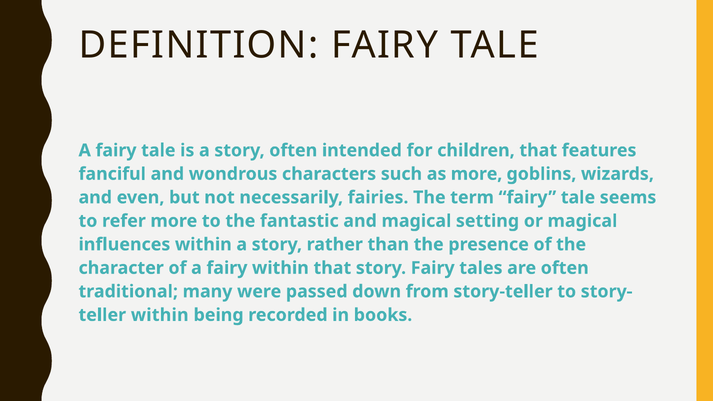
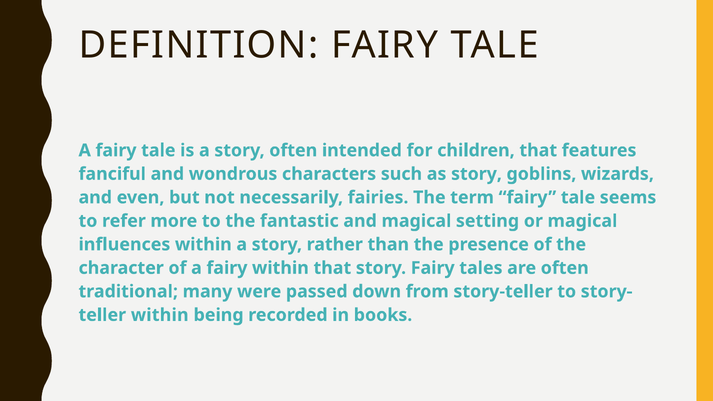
as more: more -> story (476, 174)
